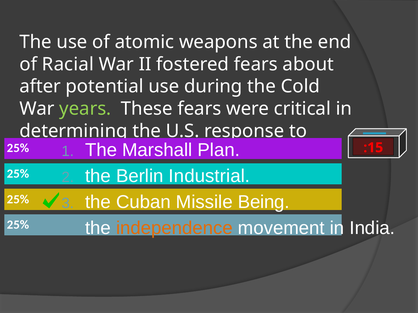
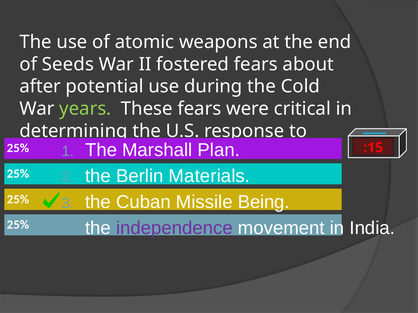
Racial: Racial -> Seeds (68, 64)
Industrial: Industrial -> Materials (209, 176)
independence colour: orange -> purple (174, 228)
